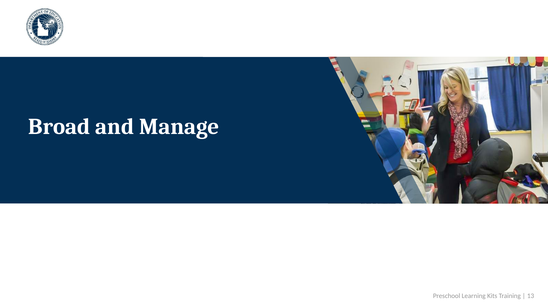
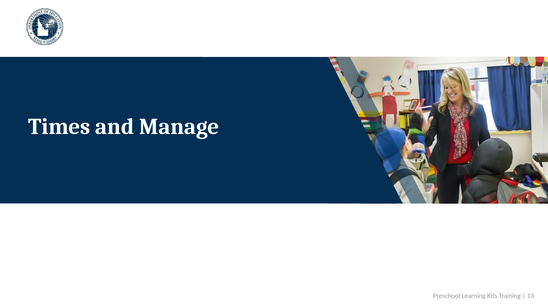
Broad: Broad -> Times (59, 127)
